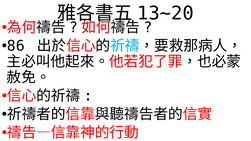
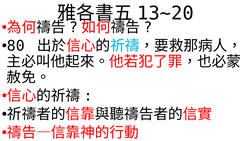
86: 86 -> 80 (16, 46)
